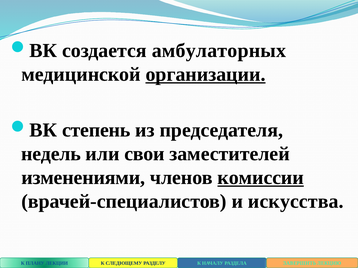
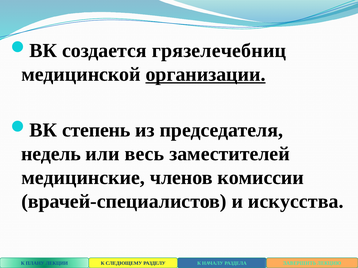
амбулаторных: амбулаторных -> грязелечебниц (219, 51)
свои: свои -> весь (144, 154)
изменениями: изменениями -> медицинские (83, 178)
комиссии underline: present -> none (261, 178)
